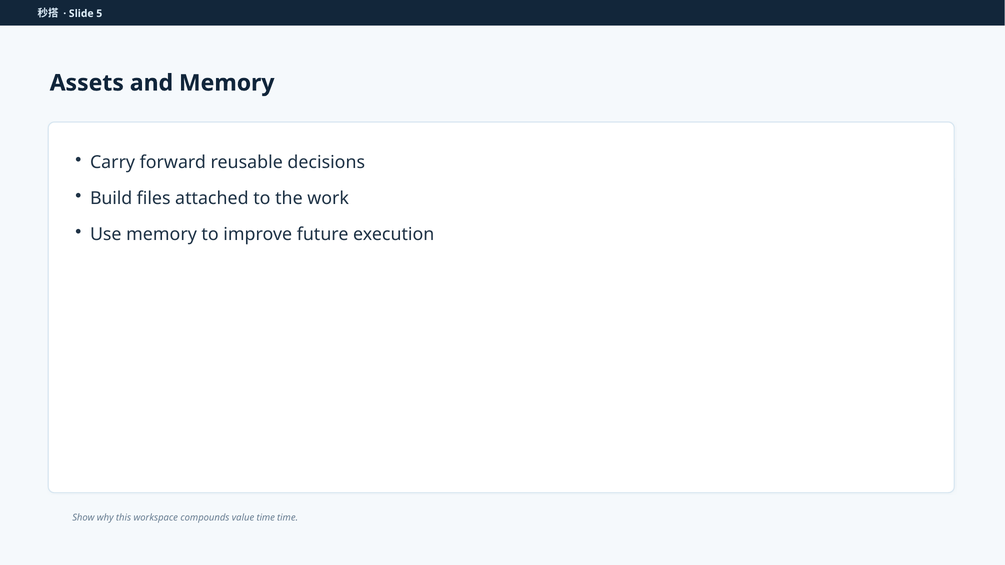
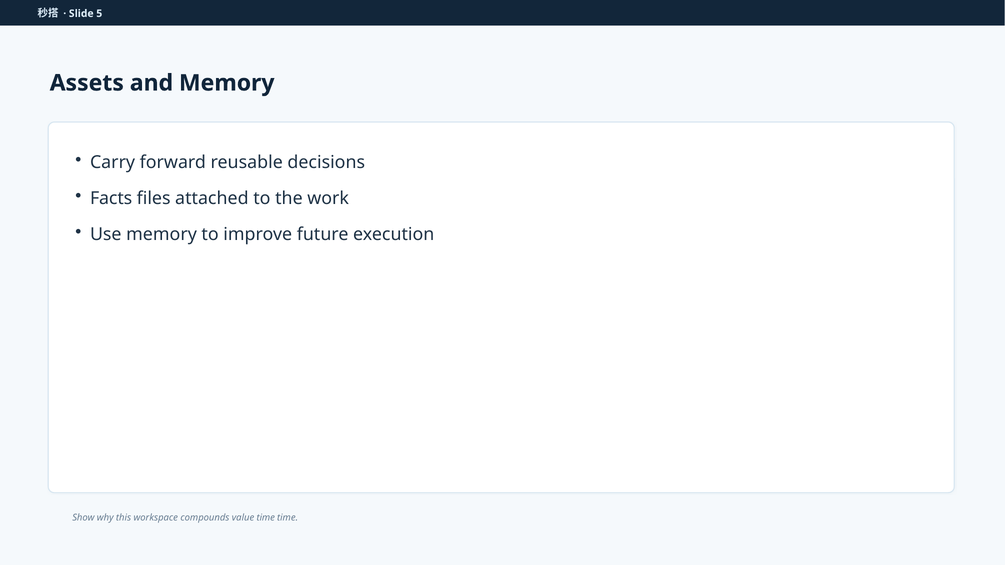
Build: Build -> Facts (111, 199)
